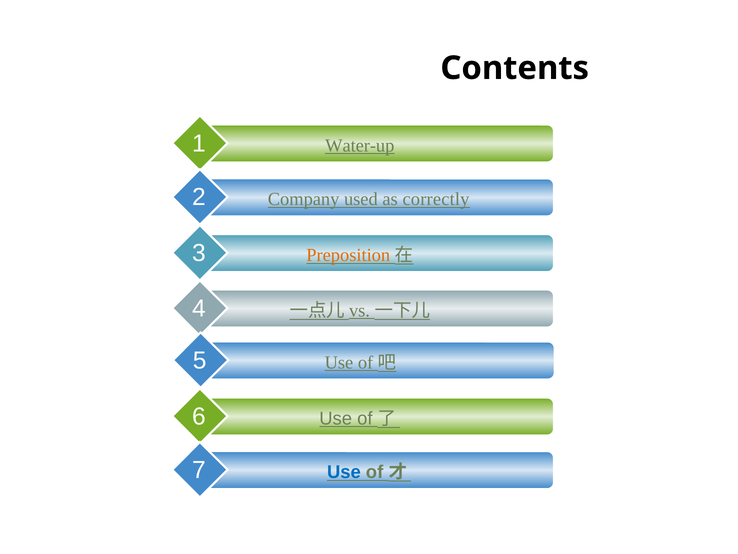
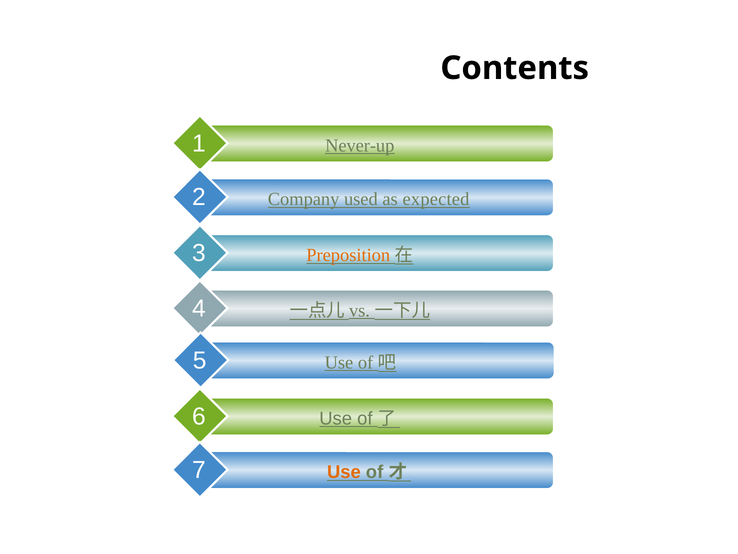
Water-up: Water-up -> Never-up (360, 145)
correctly: correctly -> expected (436, 199)
Use colour: blue -> orange (344, 472)
